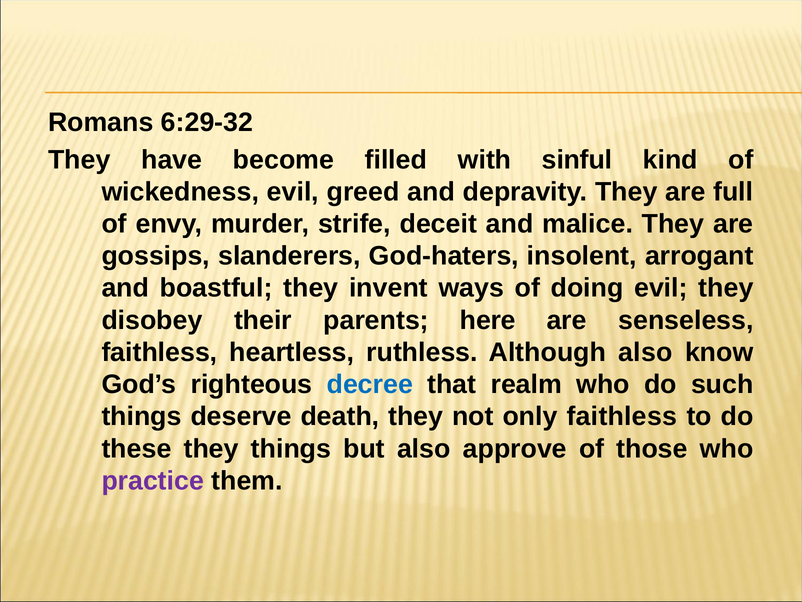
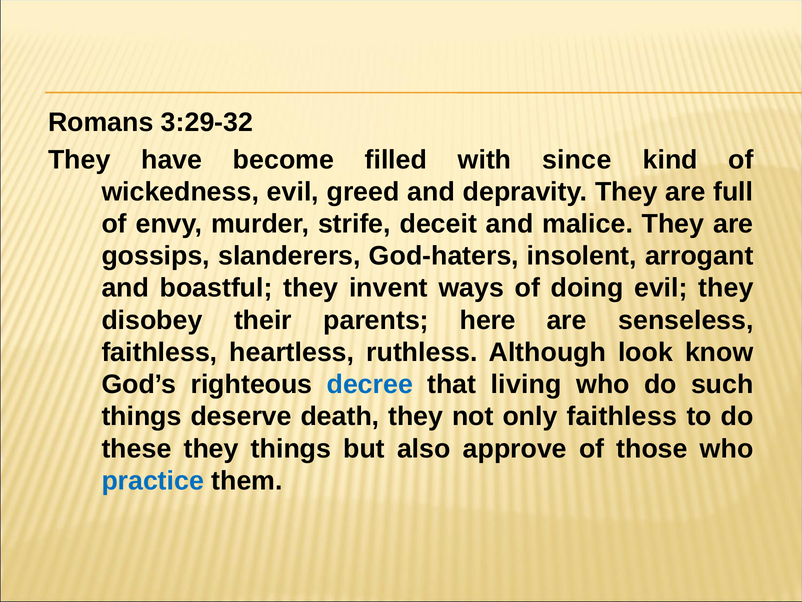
6:29-32: 6:29-32 -> 3:29-32 (207, 122)
sinful: sinful -> since (577, 160)
Although also: also -> look (646, 352)
realm: realm -> living (526, 384)
practice colour: purple -> blue (153, 480)
